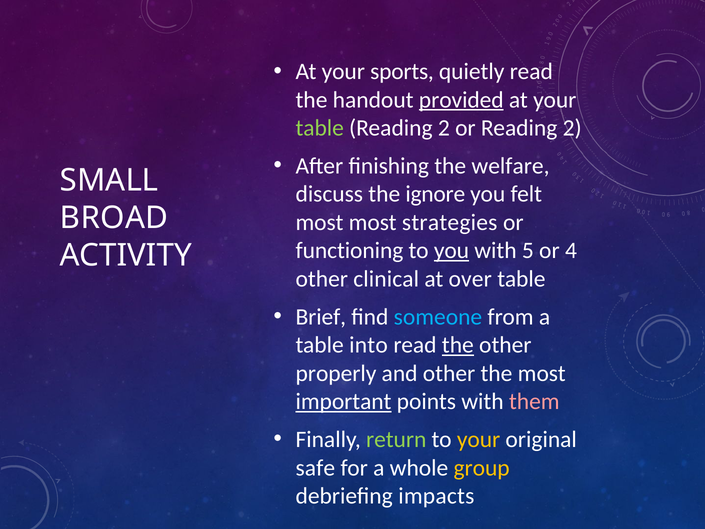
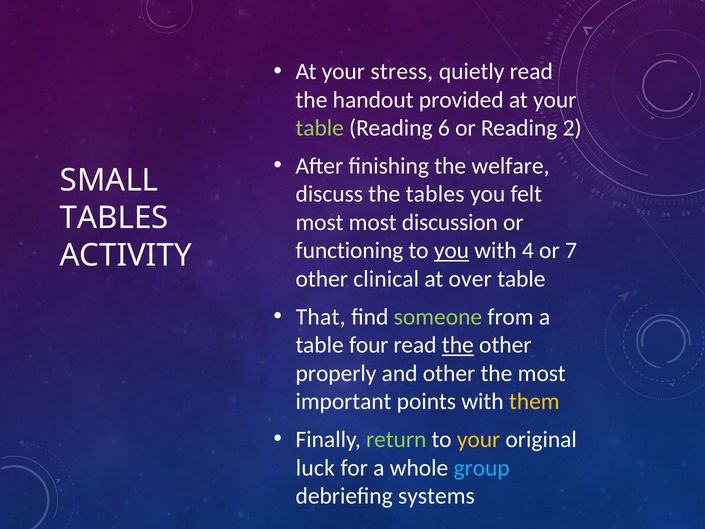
sports: sports -> stress (402, 72)
provided underline: present -> none (461, 100)
2: 2 -> 6 (444, 128)
the ignore: ignore -> tables (435, 194)
BROAD: BROAD -> TABLES (114, 218)
strategies: strategies -> discussion (450, 222)
5: 5 -> 4 (528, 251)
4: 4 -> 7 (571, 251)
Brief: Brief -> That (321, 317)
someone colour: light blue -> light green (438, 317)
into: into -> four (369, 345)
important underline: present -> none (344, 401)
them colour: pink -> yellow (534, 401)
safe: safe -> luck (315, 468)
group colour: yellow -> light blue (482, 468)
impacts: impacts -> systems (436, 496)
